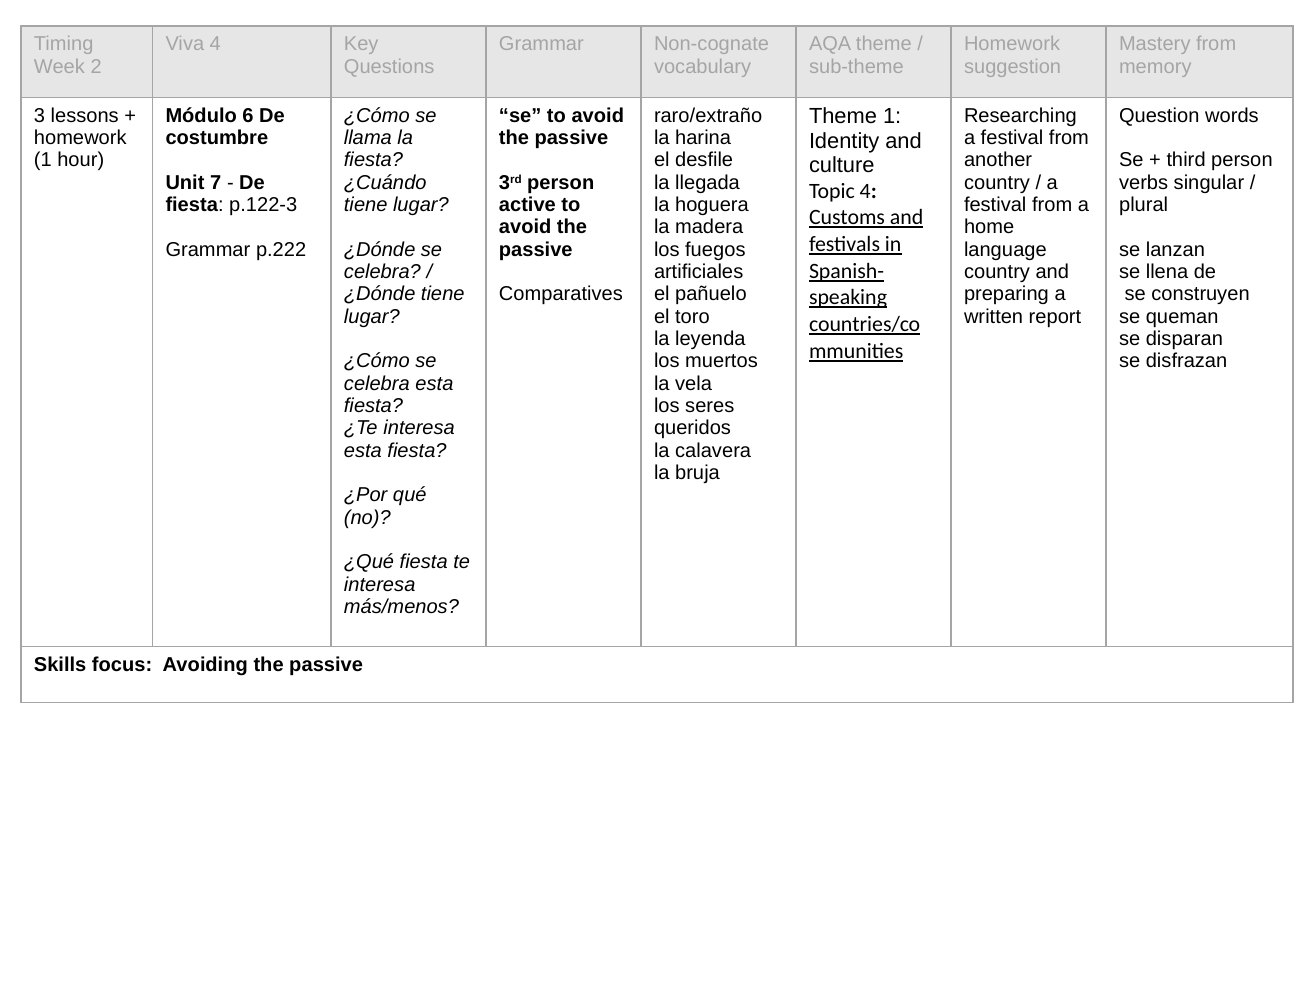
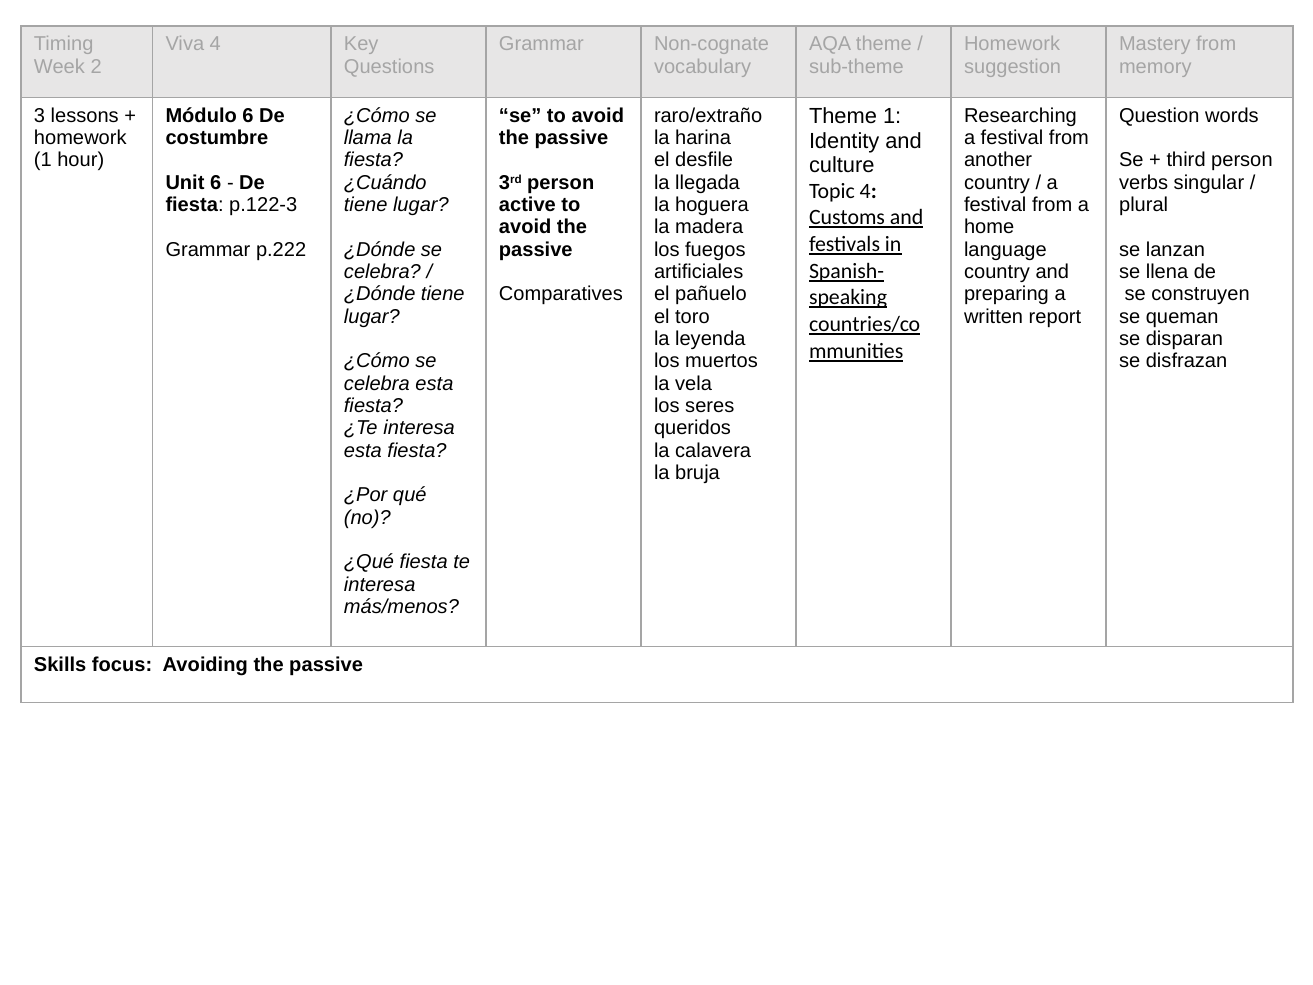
Unit 7: 7 -> 6 (216, 182)
